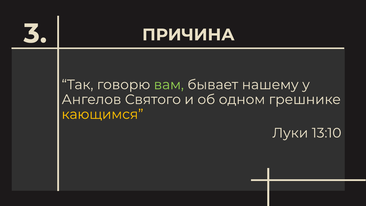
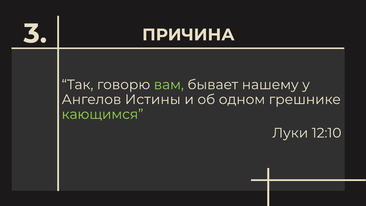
Святого: Святого -> Истины (153, 99)
кающимся colour: yellow -> light green (102, 114)
13:10: 13:10 -> 12:10 (327, 133)
